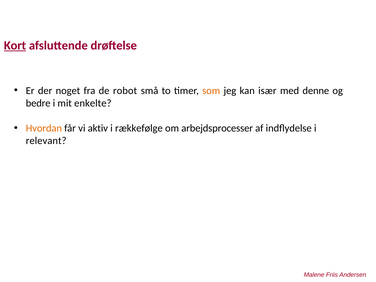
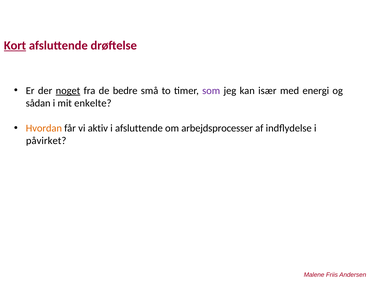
noget underline: none -> present (68, 91)
robot: robot -> bedre (125, 91)
som colour: orange -> purple (211, 91)
denne: denne -> energi (316, 91)
bedre: bedre -> sådan (38, 103)
i rækkefølge: rækkefølge -> afsluttende (139, 128)
relevant: relevant -> påvirket (46, 141)
